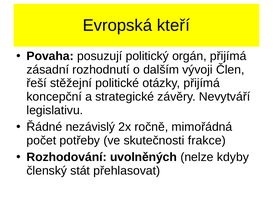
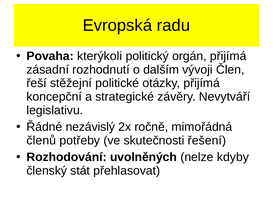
kteří: kteří -> radu (173, 25)
posuzují: posuzují -> kterýkoli (100, 56)
počet: počet -> členů (41, 140)
frakce: frakce -> řešení (207, 140)
